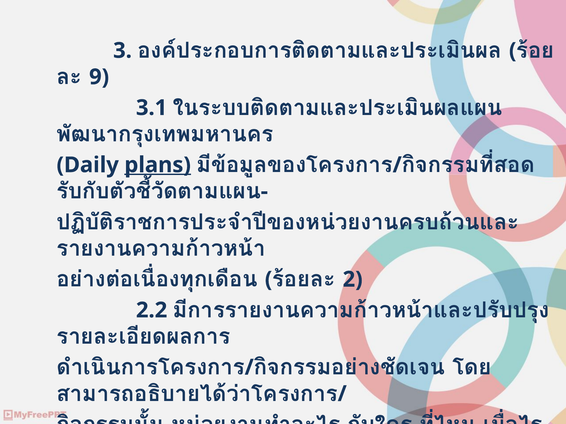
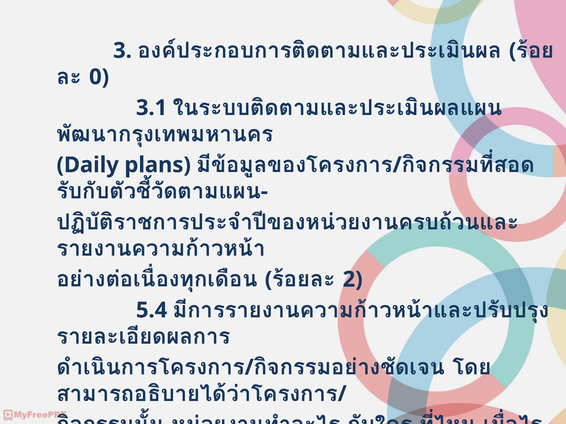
9: 9 -> 0 (99, 77)
plans underline: present -> none (158, 165)
2.2: 2.2 -> 5.4 (152, 311)
